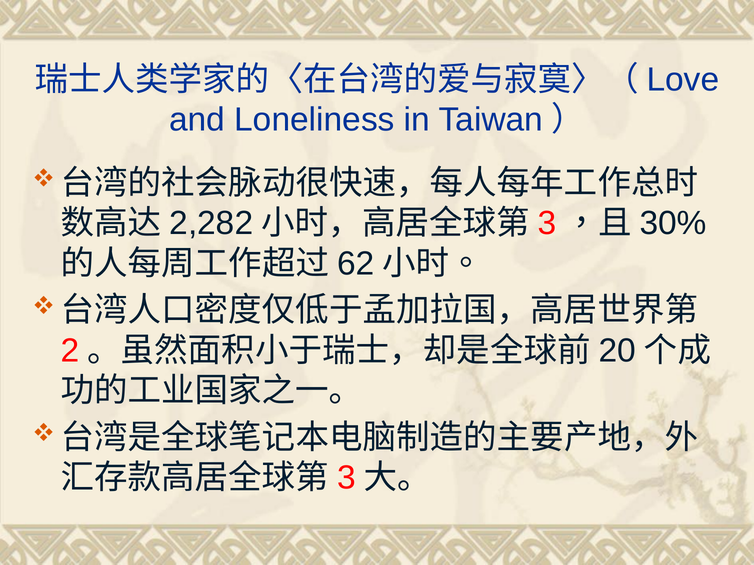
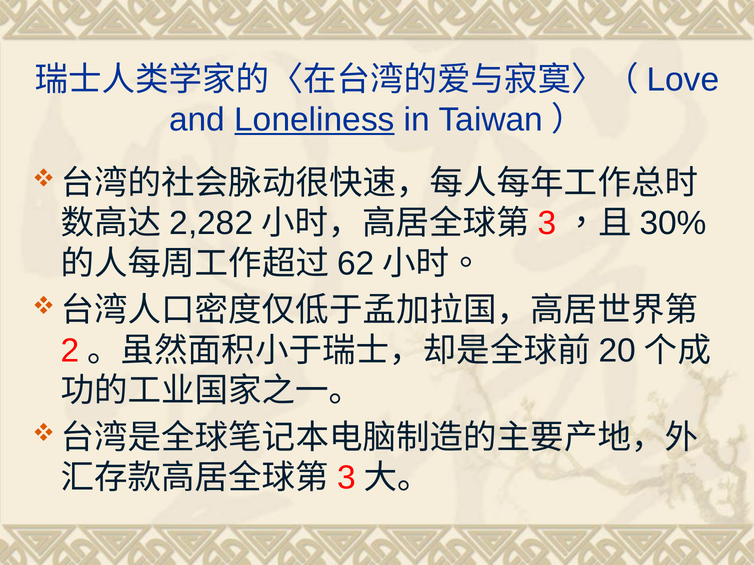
Loneliness underline: none -> present (314, 120)
